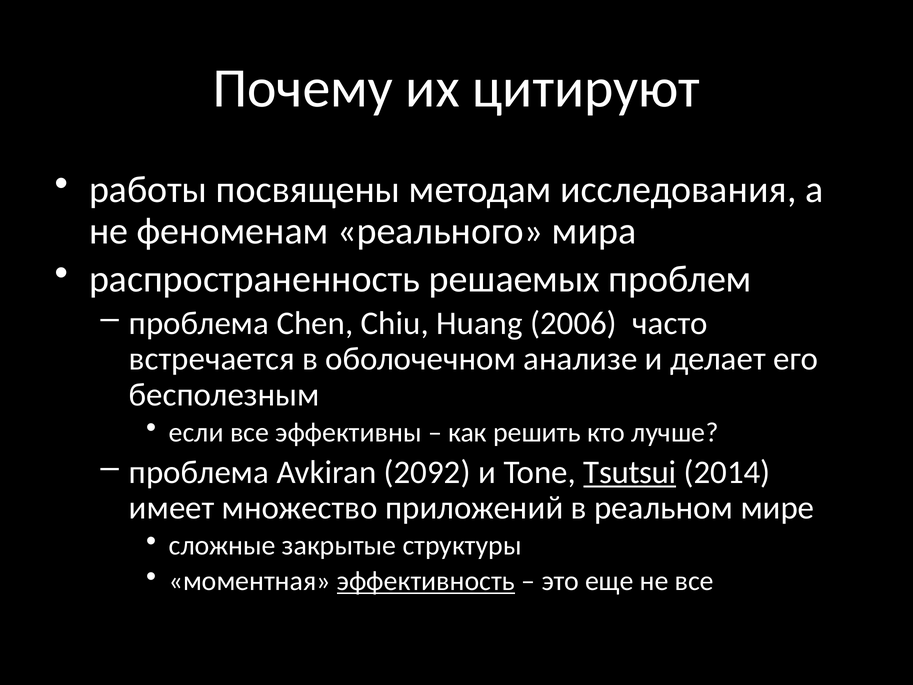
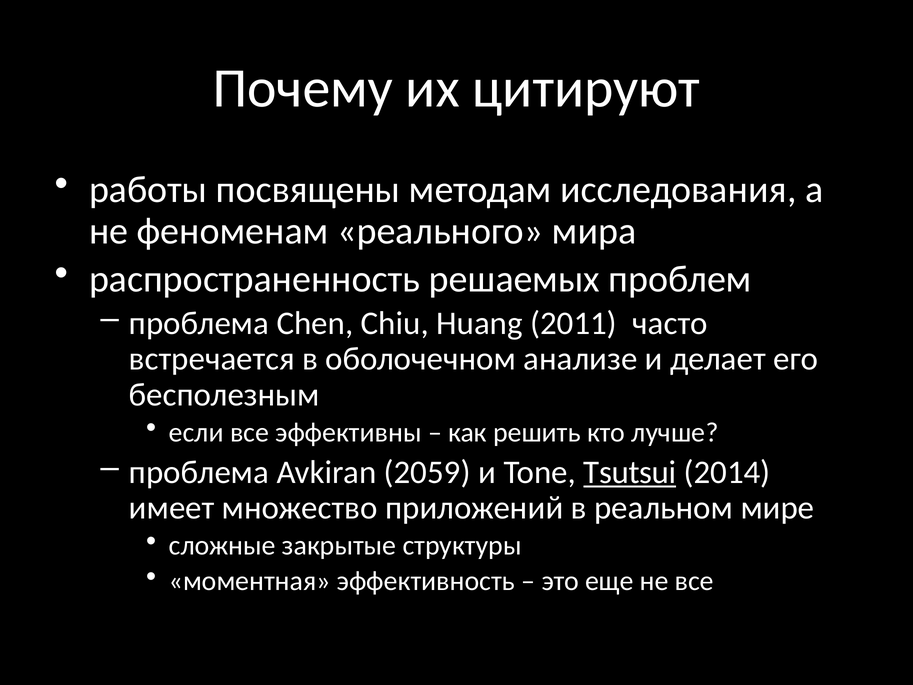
2006: 2006 -> 2011 (574, 323)
2092: 2092 -> 2059 (427, 472)
эффективность underline: present -> none (426, 581)
